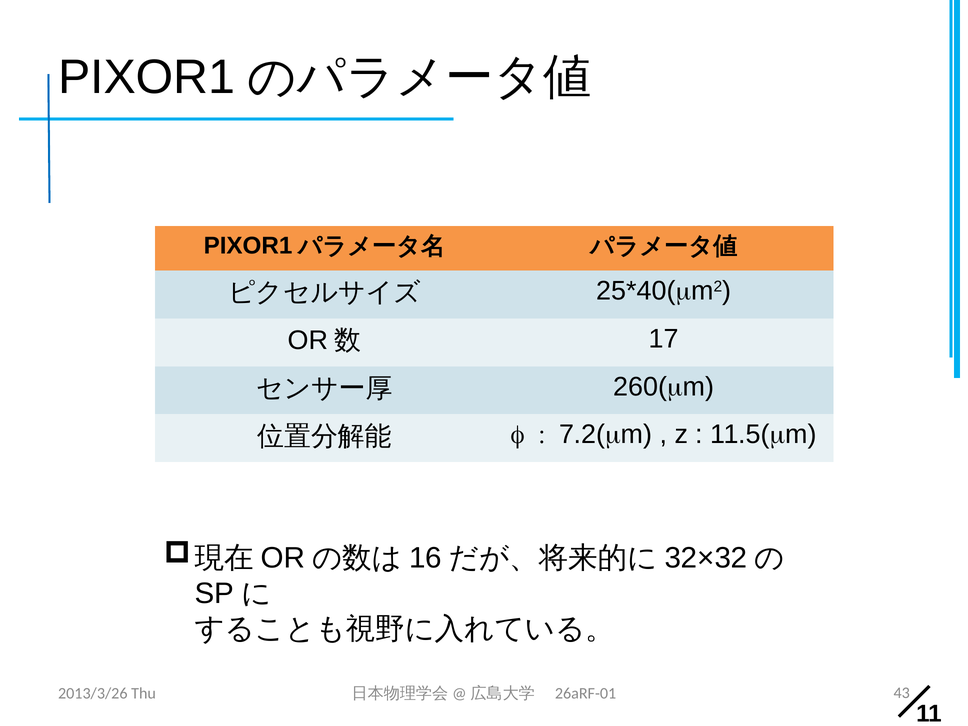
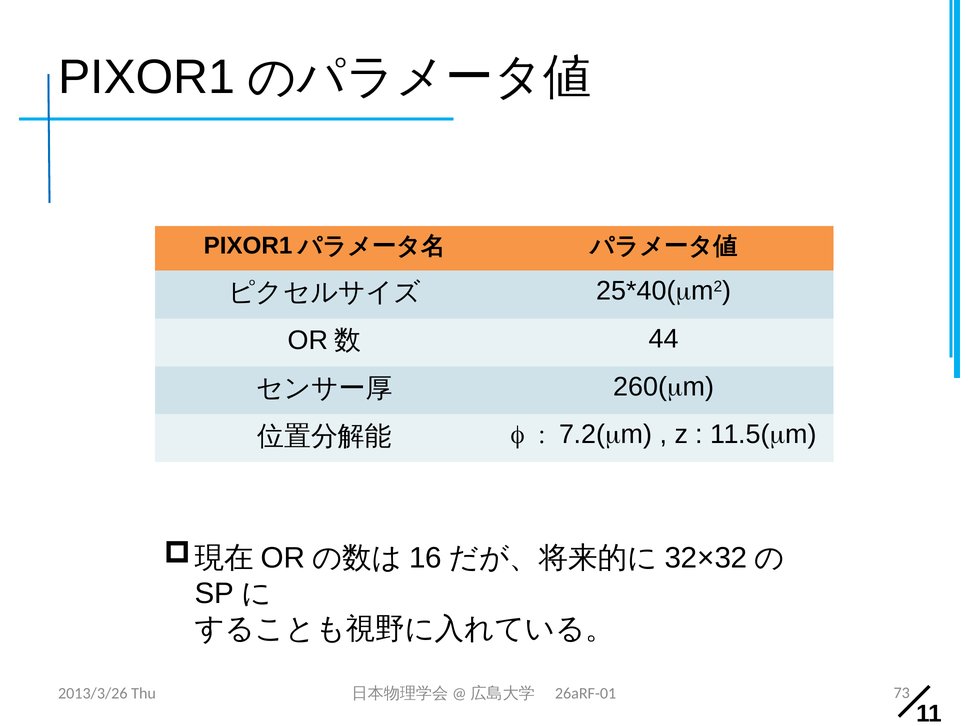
17: 17 -> 44 (664, 339)
43: 43 -> 73 (902, 693)
